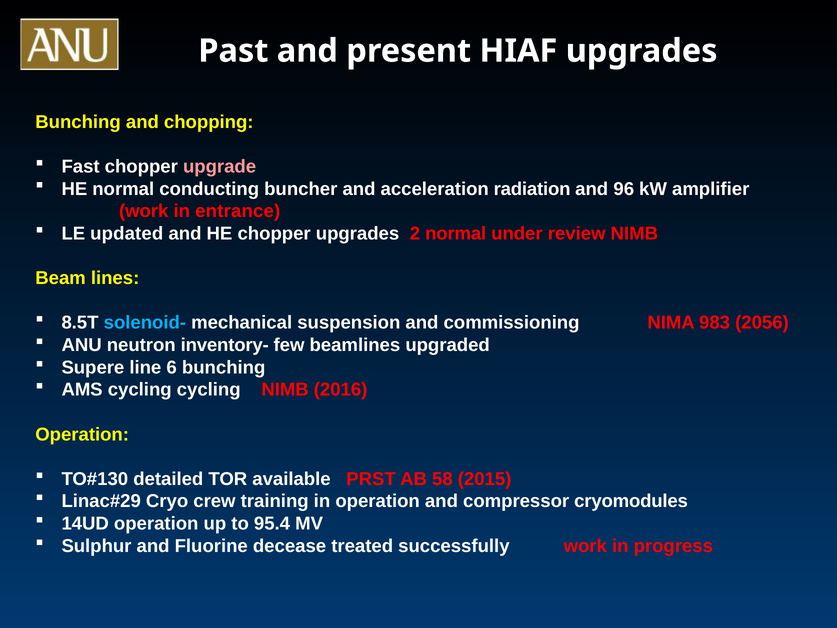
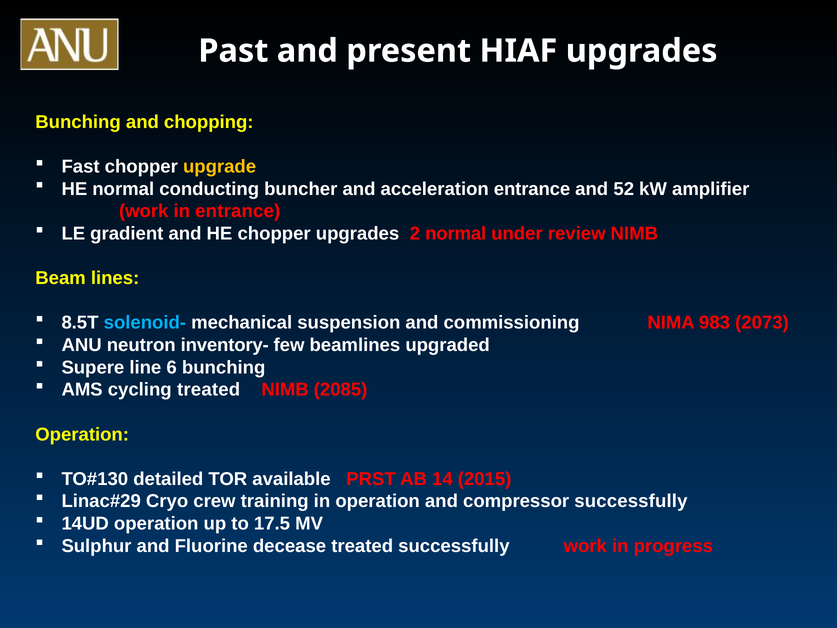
upgrade colour: pink -> yellow (220, 167)
acceleration radiation: radiation -> entrance (532, 189)
96: 96 -> 52 (624, 189)
updated: updated -> gradient (127, 233)
2056: 2056 -> 2073 (762, 323)
cycling cycling: cycling -> treated (209, 390)
2016: 2016 -> 2085 (341, 390)
58: 58 -> 14 (442, 479)
compressor cryomodules: cryomodules -> successfully (631, 501)
95.4: 95.4 -> 17.5 (272, 523)
